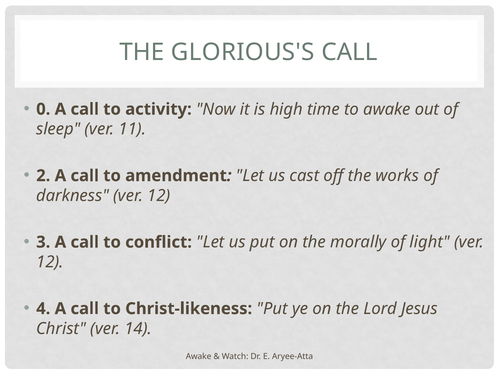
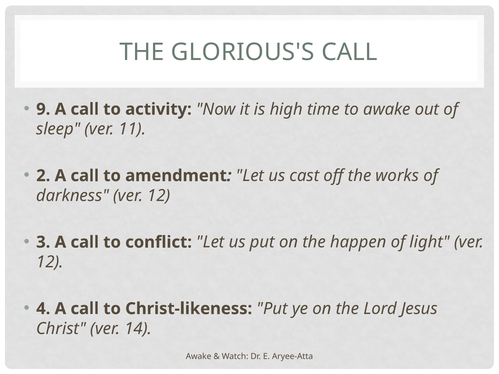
0: 0 -> 9 (43, 109)
morally: morally -> happen (358, 242)
